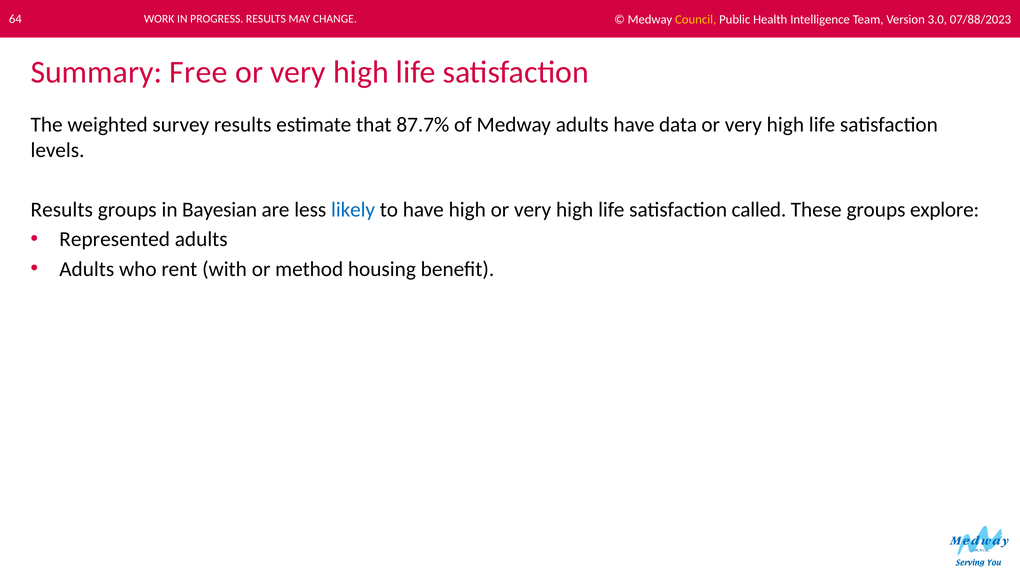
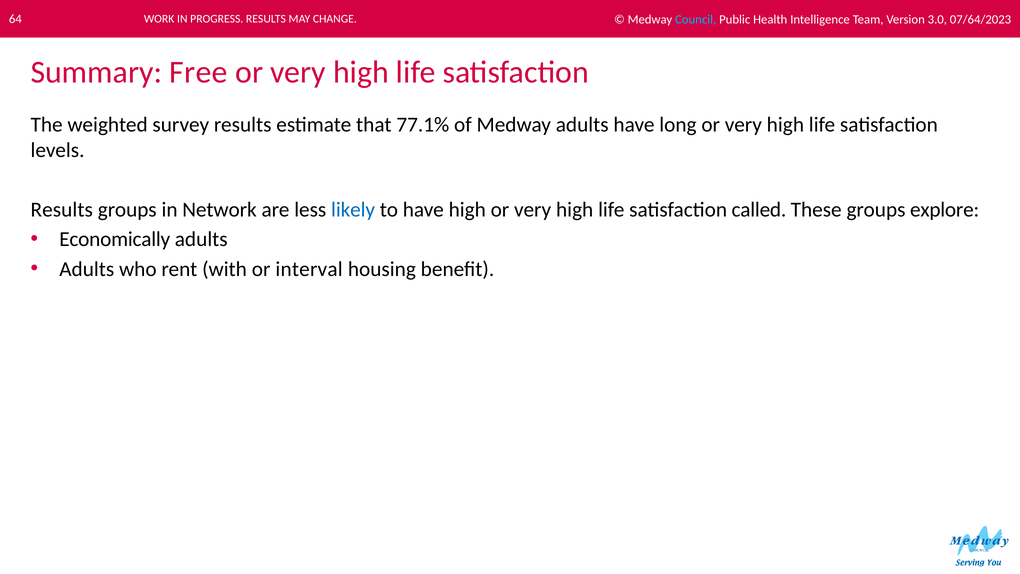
Council colour: yellow -> light blue (696, 20)
07/88/2023: 07/88/2023 -> 07/64/2023 (981, 20)
87.7%: 87.7% -> 77.1% (423, 124)
data: data -> long (678, 124)
Bayesian: Bayesian -> Network (220, 210)
Represented: Represented -> Economically (115, 239)
method: method -> interval (309, 269)
